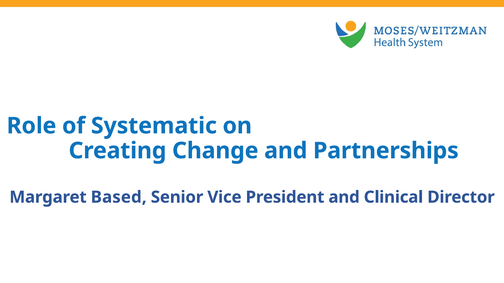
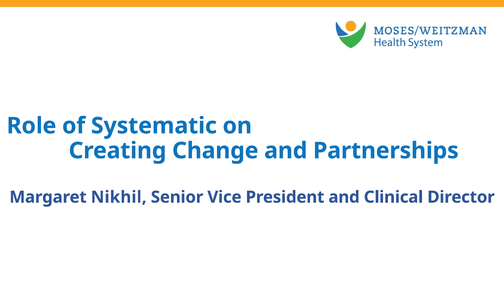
Based: Based -> Nikhil (119, 197)
